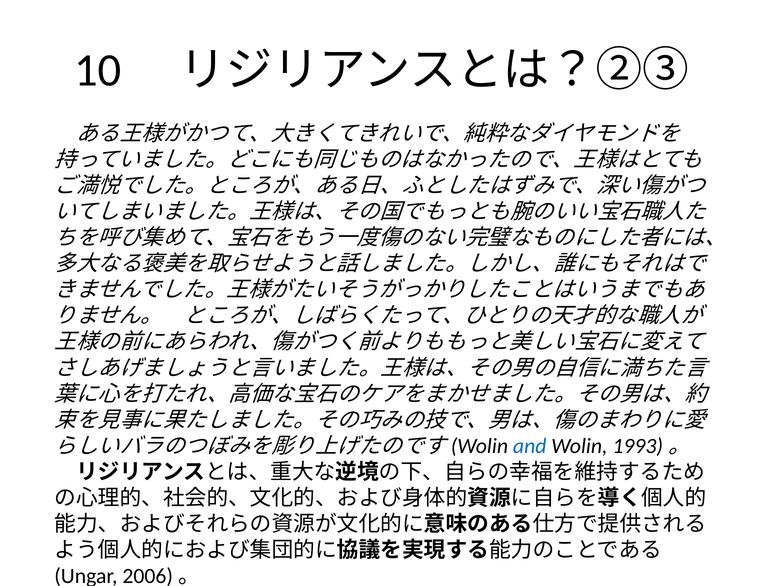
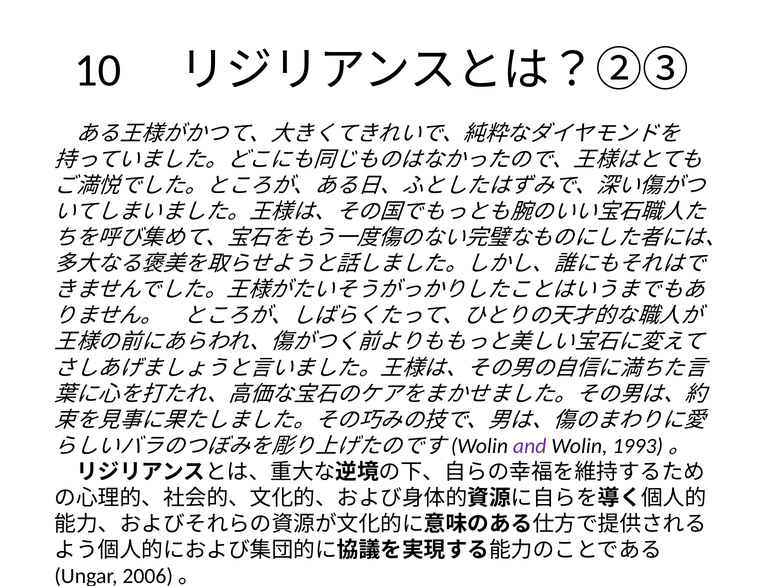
and colour: blue -> purple (530, 446)
